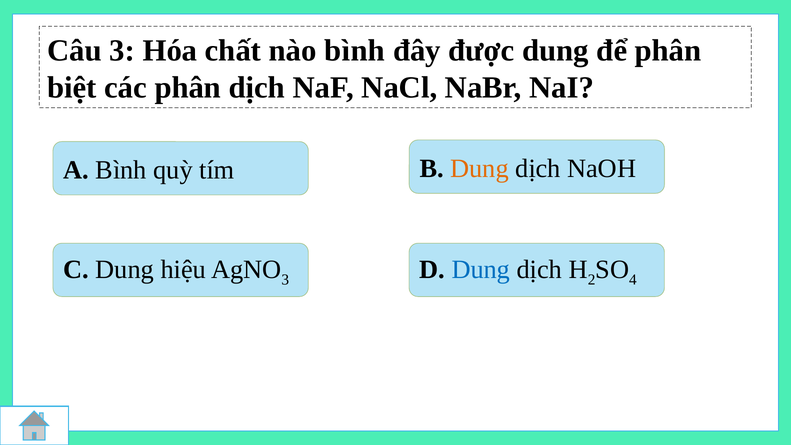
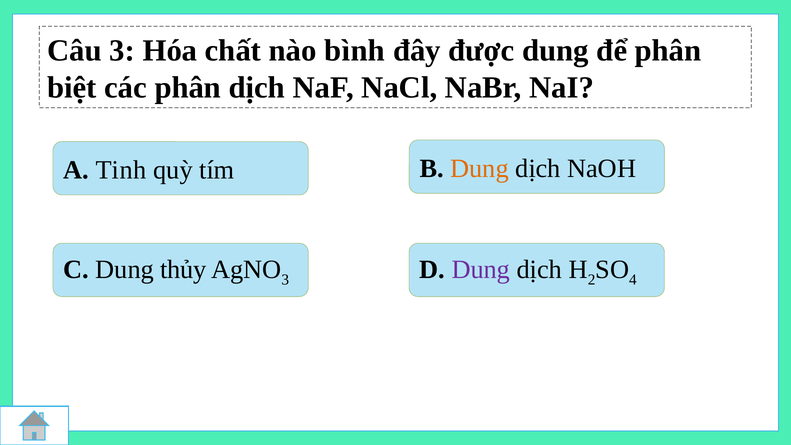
A Bình: Bình -> Tinh (121, 170)
hiệu: hiệu -> thủy (183, 270)
Dung colour: blue -> purple (481, 270)
